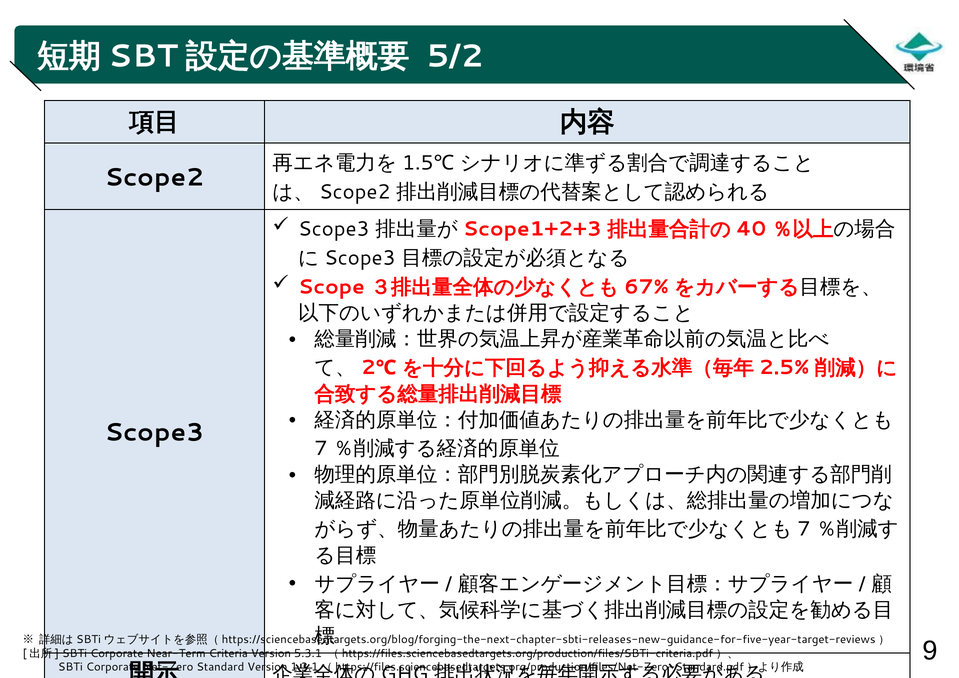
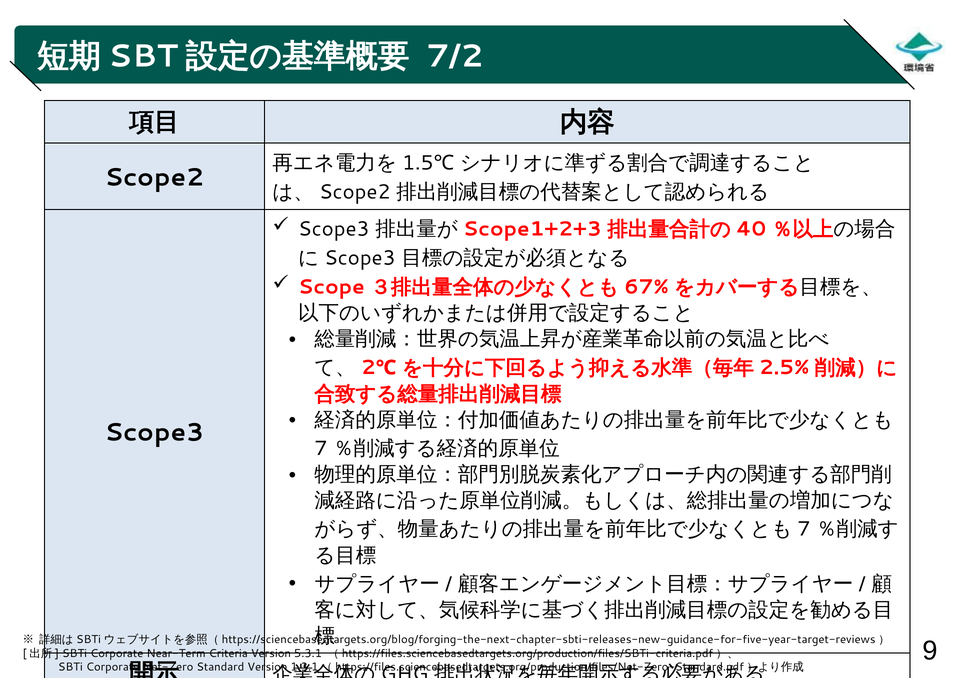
5/2: 5/2 -> 7/2 (455, 56)
